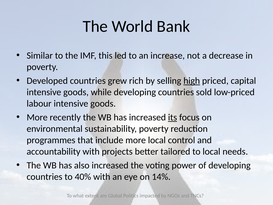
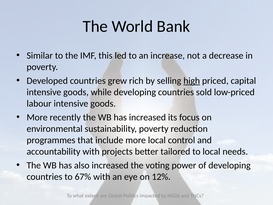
its underline: present -> none (173, 117)
40%: 40% -> 67% (83, 176)
14%: 14% -> 12% (161, 176)
